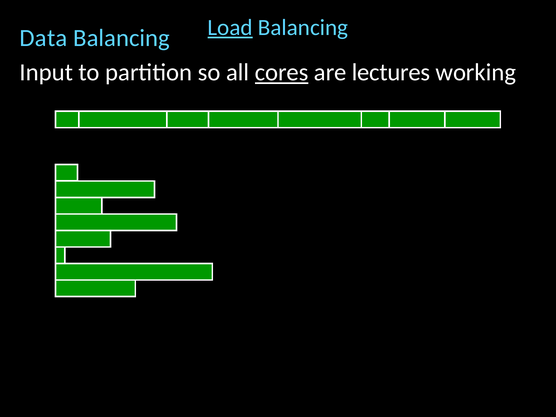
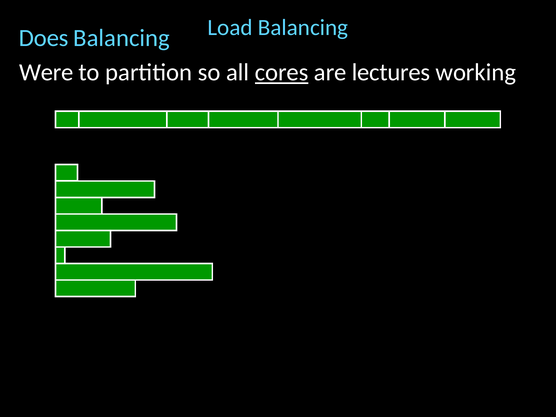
Load underline: present -> none (230, 28)
Data: Data -> Does (44, 38)
Input: Input -> Were (46, 72)
